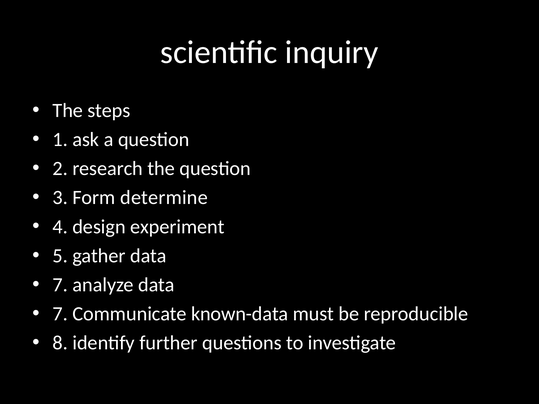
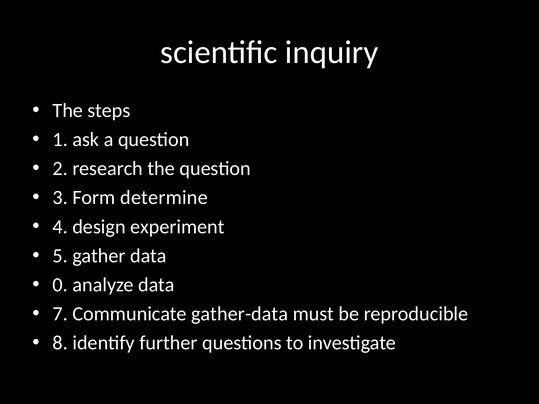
7: 7 -> 0 (60, 285)
known-data: known-data -> gather-data (240, 314)
